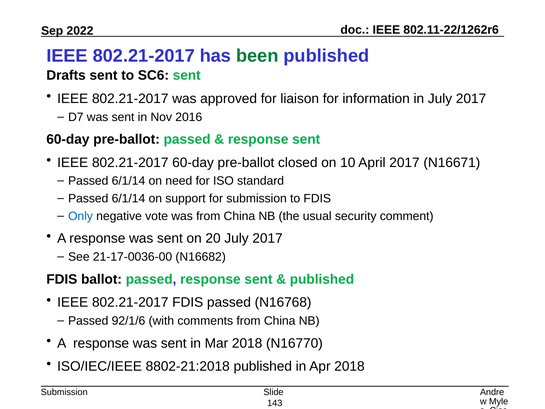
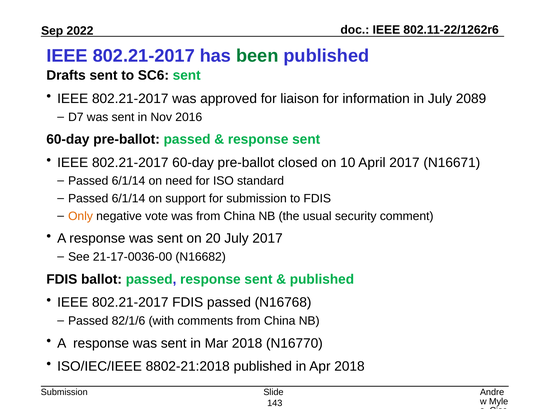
in July 2017: 2017 -> 2089 (471, 99)
Only colour: blue -> orange (81, 216)
92/1/6: 92/1/6 -> 82/1/6 (128, 321)
